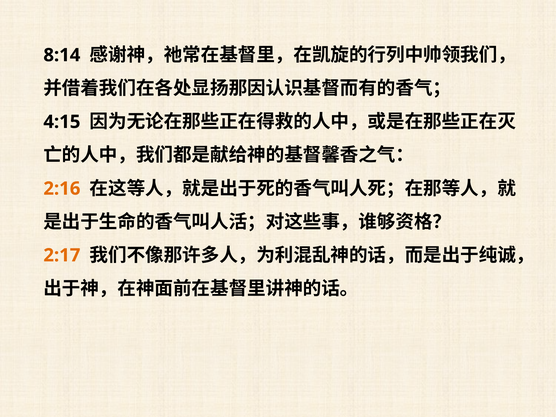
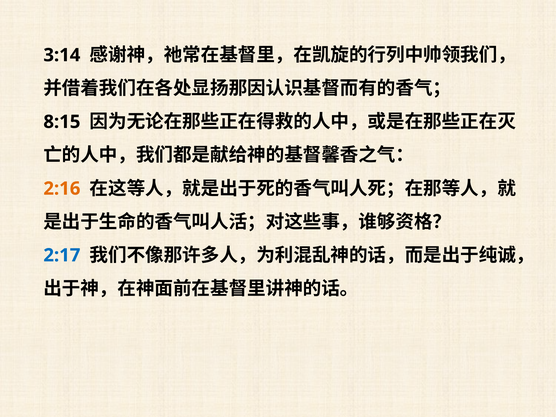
8:14: 8:14 -> 3:14 (62, 55)
4:15: 4:15 -> 8:15 (62, 122)
2:17 colour: orange -> blue (62, 255)
